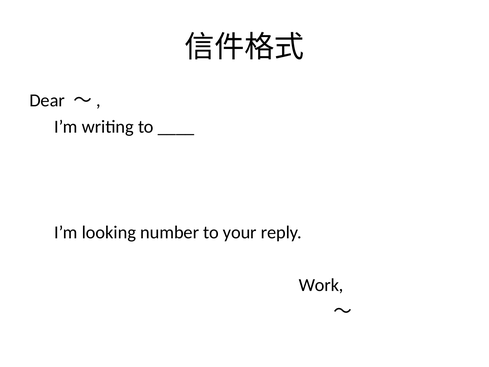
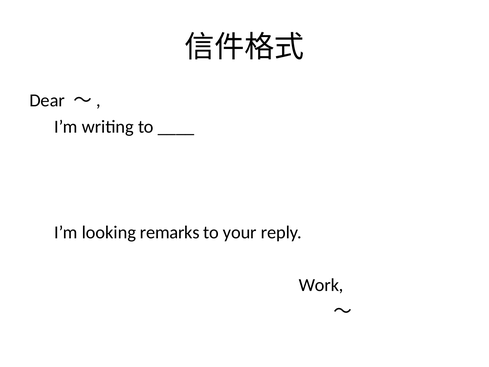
number: number -> remarks (170, 232)
